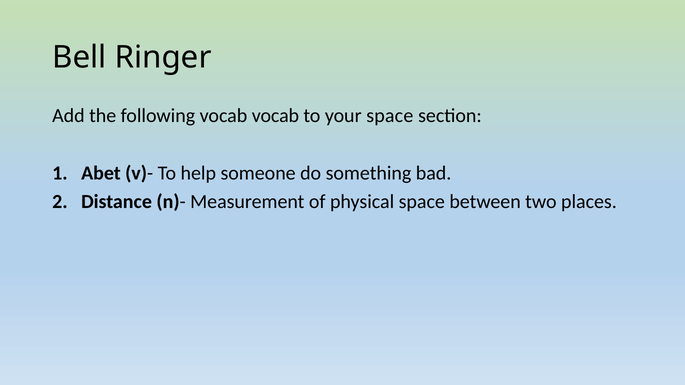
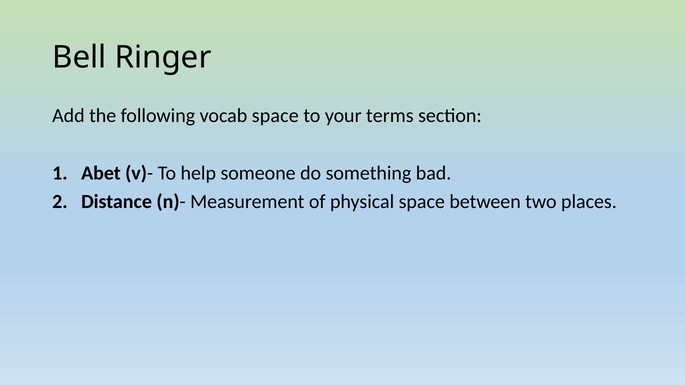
vocab vocab: vocab -> space (275, 116)
your space: space -> terms (390, 116)
